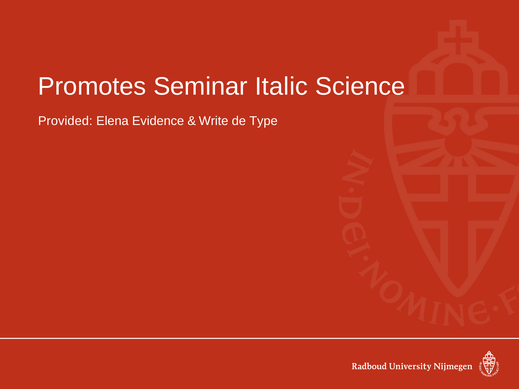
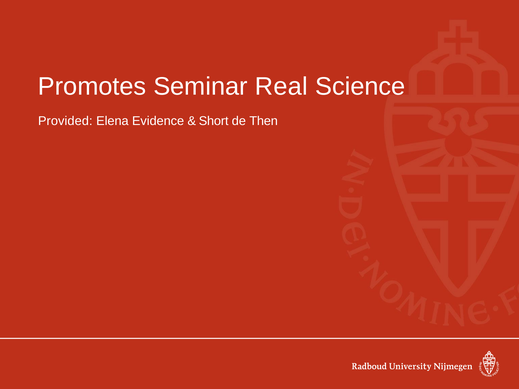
Italic: Italic -> Real (281, 87)
Write: Write -> Short (214, 121)
Type: Type -> Then (264, 121)
